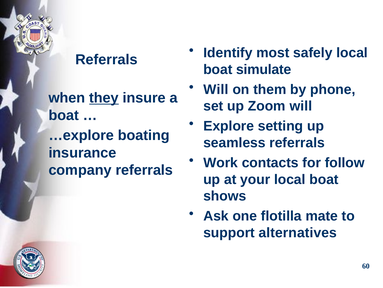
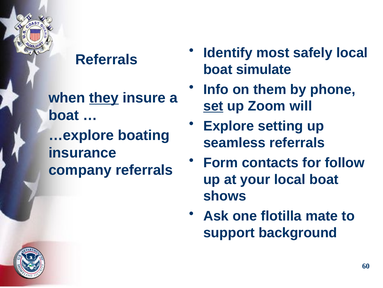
Will: Will -> Info (216, 89)
set underline: none -> present (213, 106)
Work: Work -> Form (221, 162)
alternatives: alternatives -> background (298, 232)
